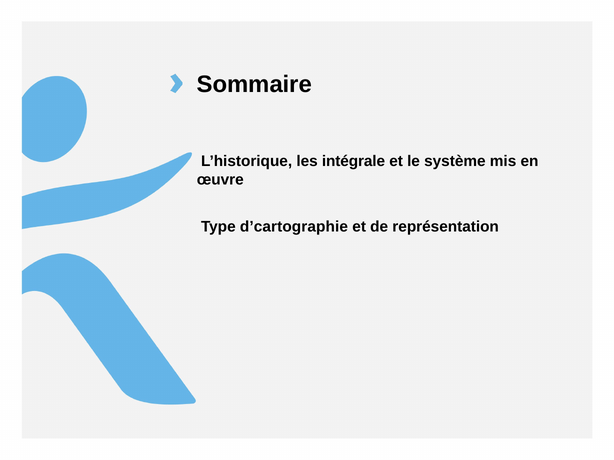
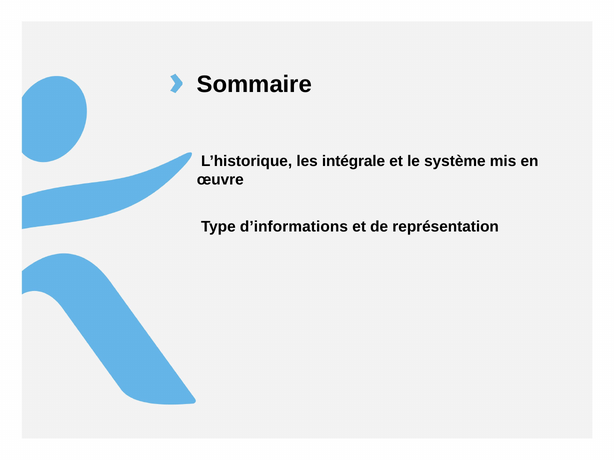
d’cartographie: d’cartographie -> d’informations (294, 227)
